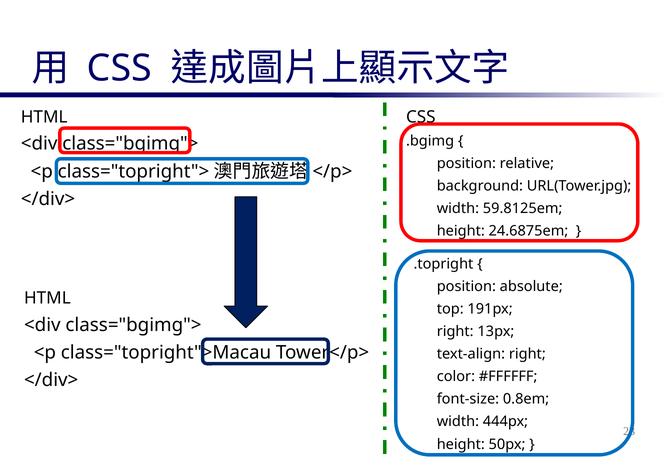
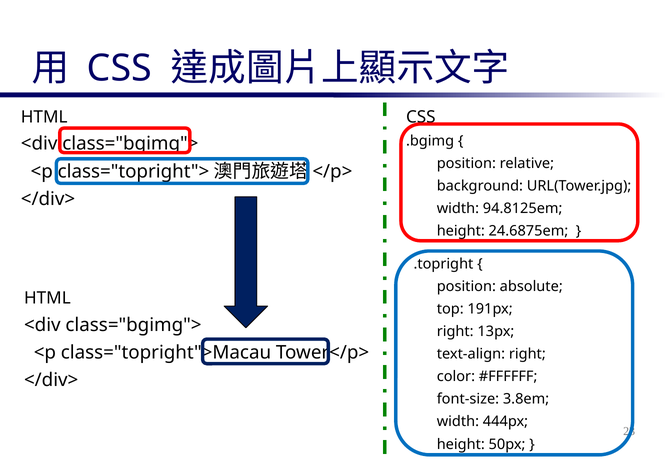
59.8125em: 59.8125em -> 94.8125em (523, 209)
0.8em: 0.8em -> 3.8em (526, 400)
